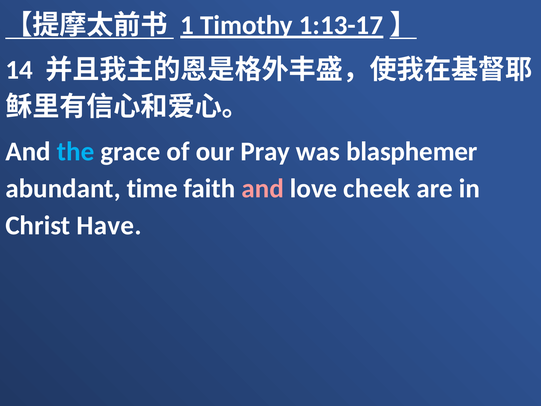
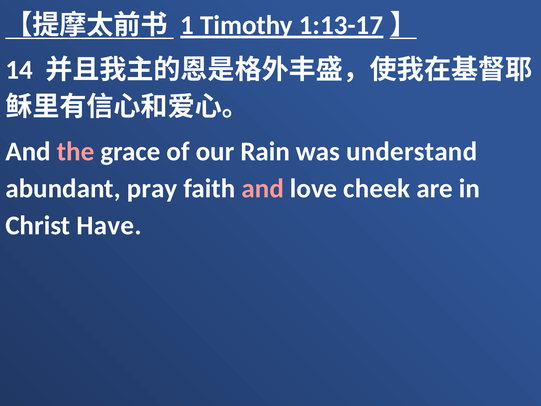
the colour: light blue -> pink (76, 151)
Pray: Pray -> Rain (265, 151)
blasphemer: blasphemer -> understand (412, 151)
time: time -> pray (152, 188)
